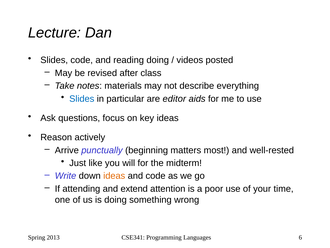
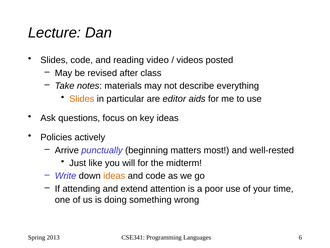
reading doing: doing -> video (158, 60)
Slides colour: blue -> orange (82, 99)
Reason: Reason -> Policies (56, 137)
